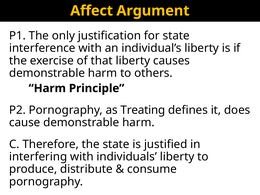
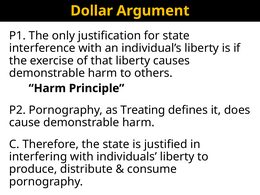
Affect: Affect -> Dollar (92, 11)
